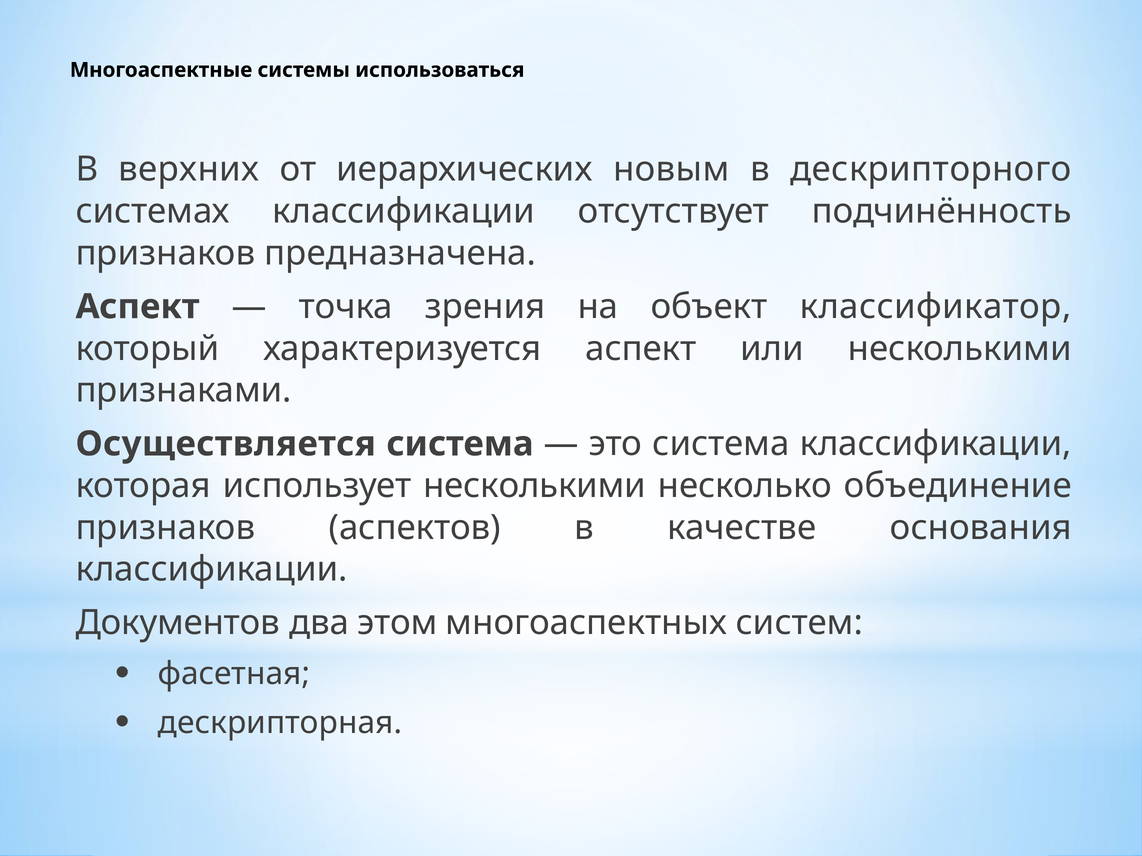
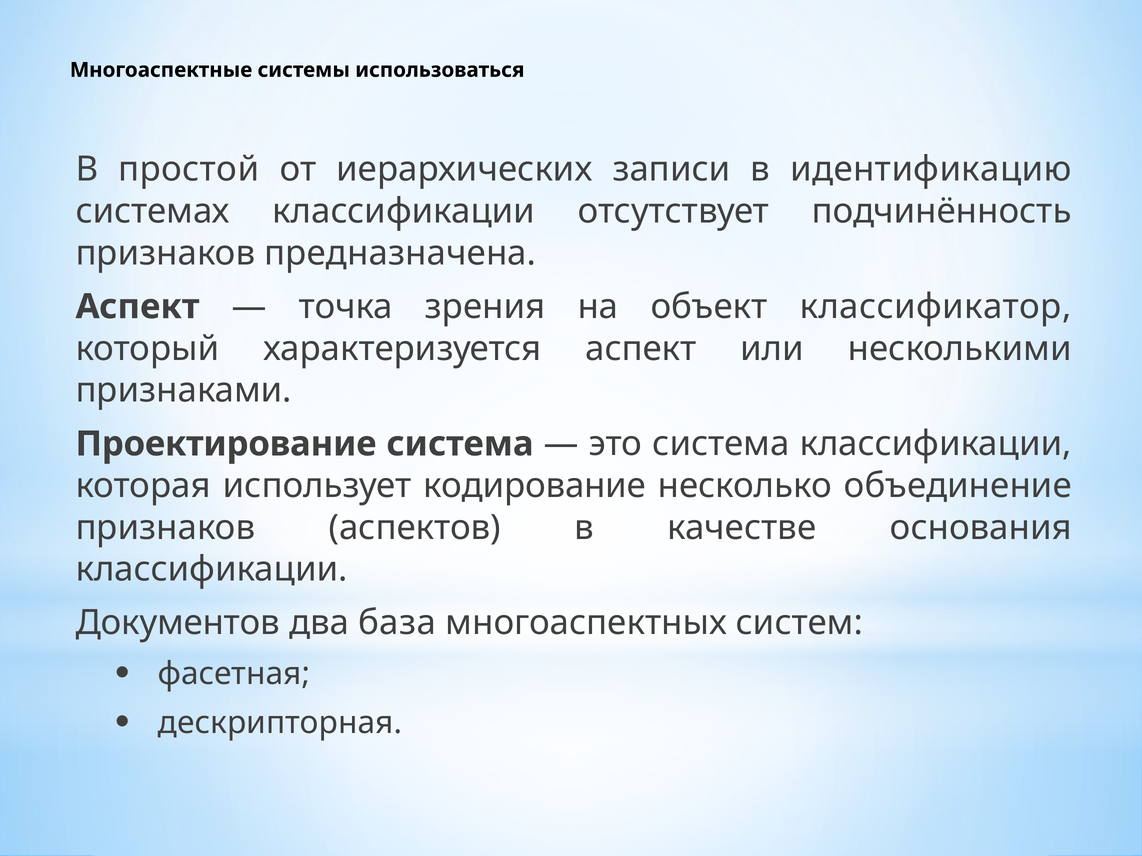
верхних: верхних -> простой (189, 170)
новым: новым -> записи (672, 170)
дескрипторного: дескрипторного -> идентификацию (931, 170)
Осуществляется: Осуществляется -> Проектирование (226, 444)
использует несколькими: несколькими -> кодирование (535, 486)
этом: этом -> база (397, 623)
